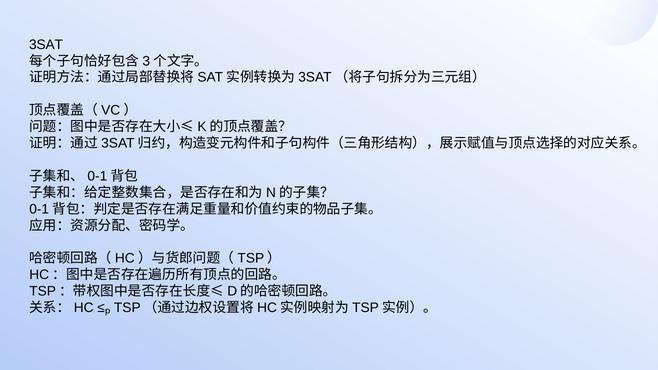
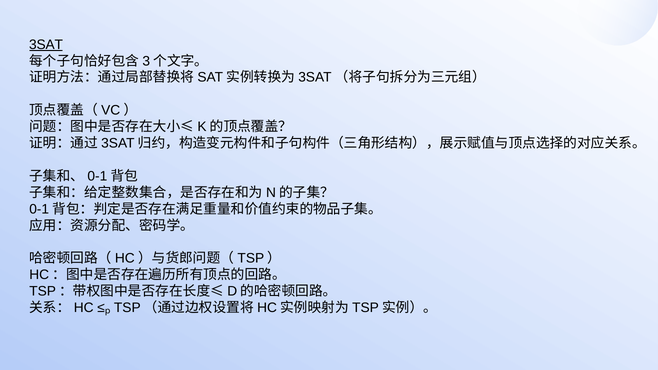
3SAT underline: none -> present (46, 45)
